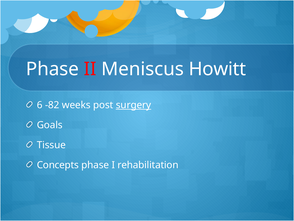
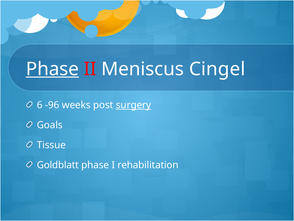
Phase underline: none -> present (52, 69)
Howitt: Howitt -> Cingel (217, 69)
-82: -82 -> -96 (52, 105)
Concepts: Concepts -> Goldblatt (58, 165)
